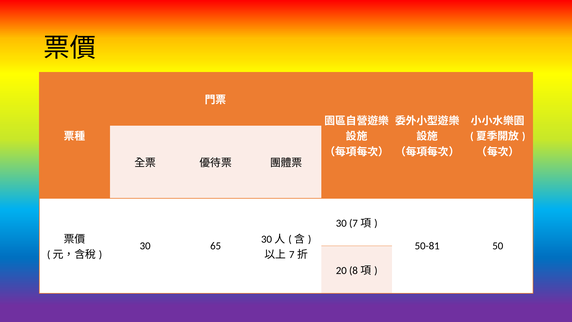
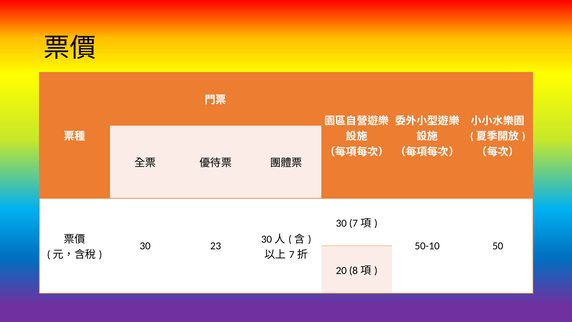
65: 65 -> 23 (216, 246)
50-81: 50-81 -> 50-10 (427, 246)
